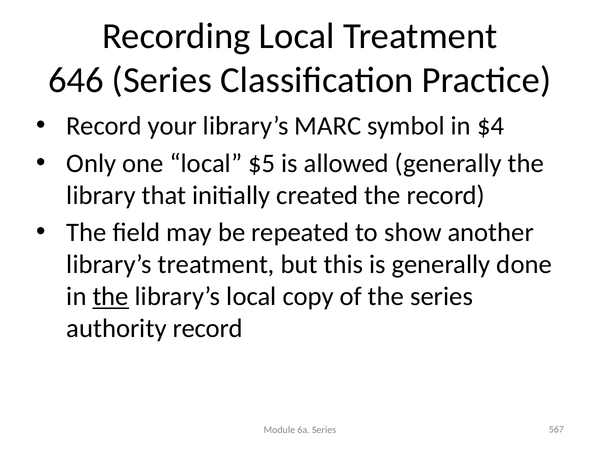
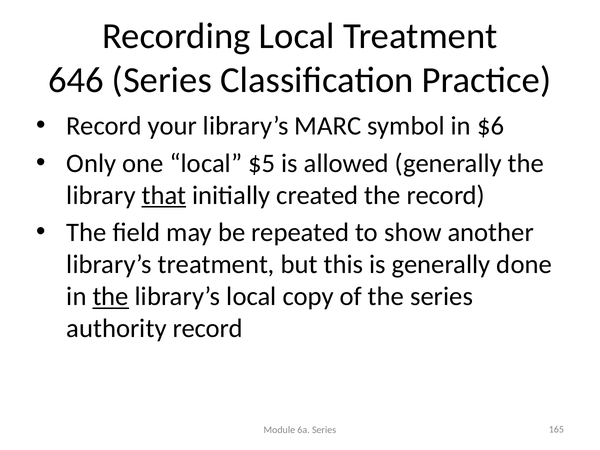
$4: $4 -> $6 (491, 126)
that underline: none -> present (164, 195)
567: 567 -> 165 (556, 430)
